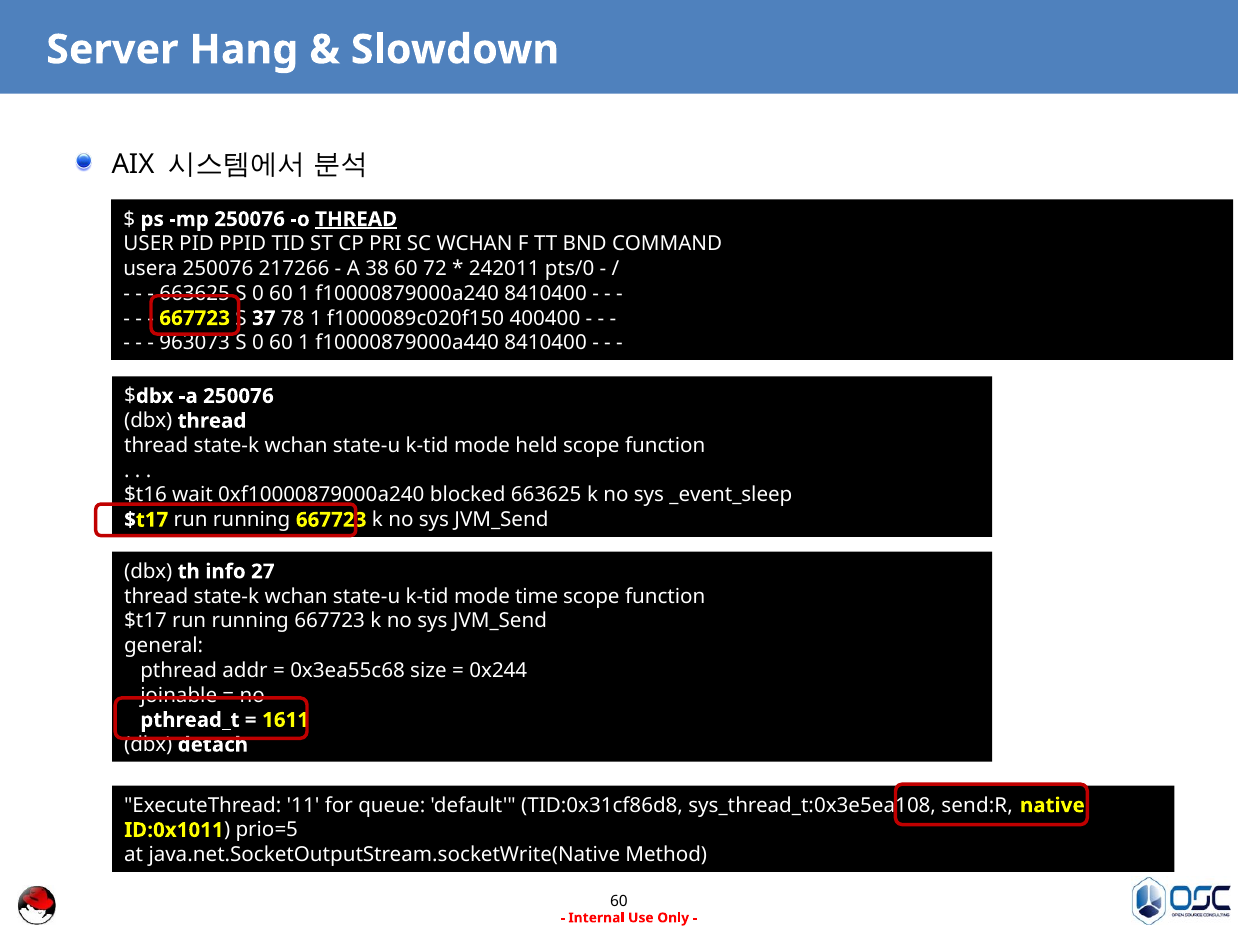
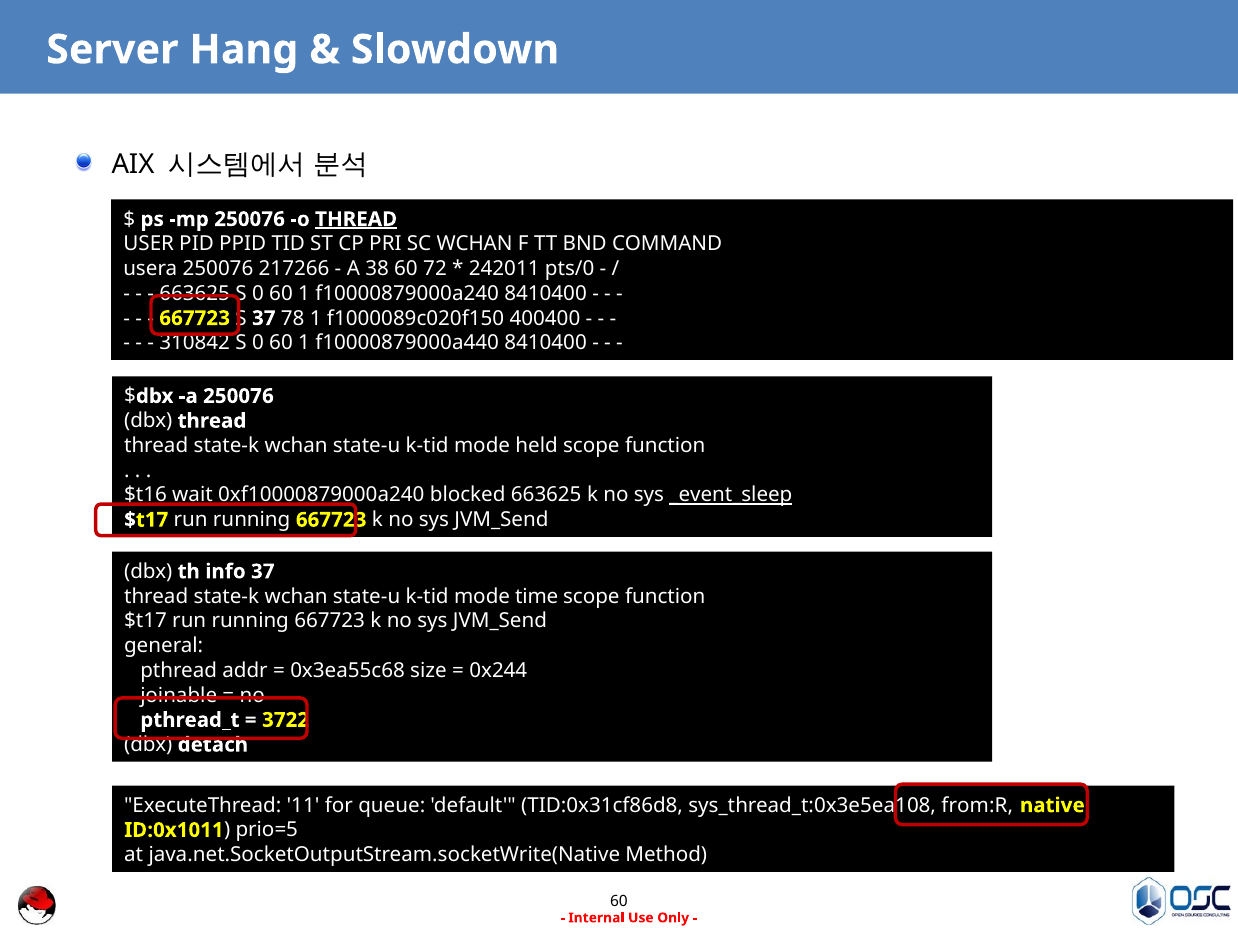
963073: 963073 -> 310842 (195, 343)
_event_sleep underline: none -> present (731, 495)
info 27: 27 -> 37 (263, 572)
1611: 1611 -> 3722 (286, 720)
send:R: send:R -> from:R (977, 806)
